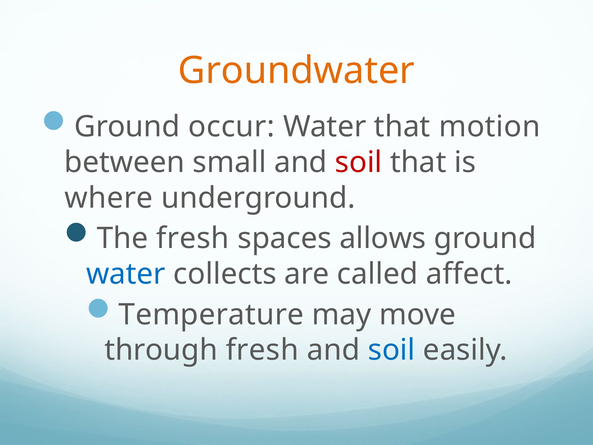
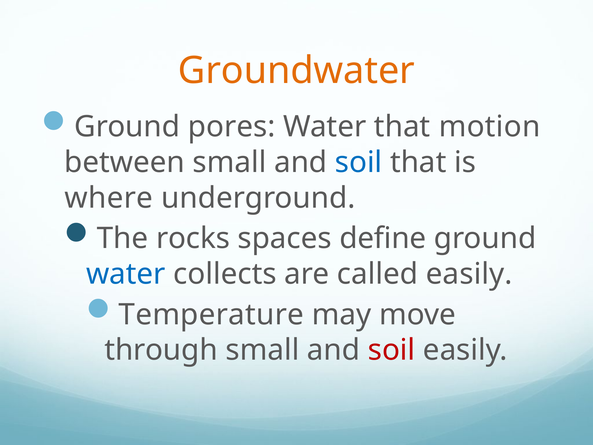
occur: occur -> pores (232, 127)
soil colour: red -> blue (359, 162)
The fresh: fresh -> rocks (193, 238)
allows: allows -> define (383, 238)
called affect: affect -> easily (469, 274)
through fresh: fresh -> small (262, 350)
soil colour: blue -> red (392, 350)
